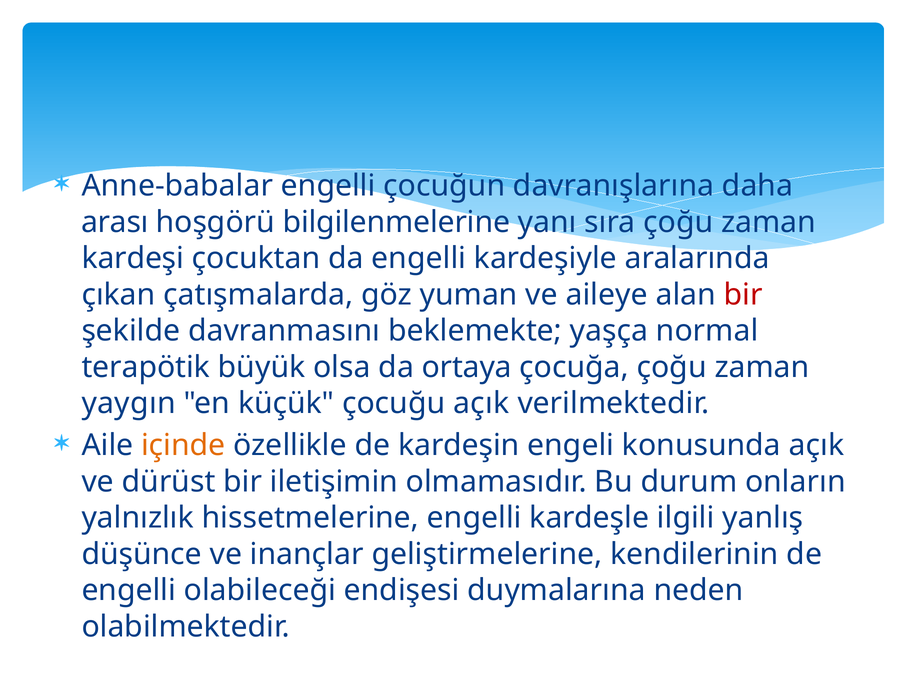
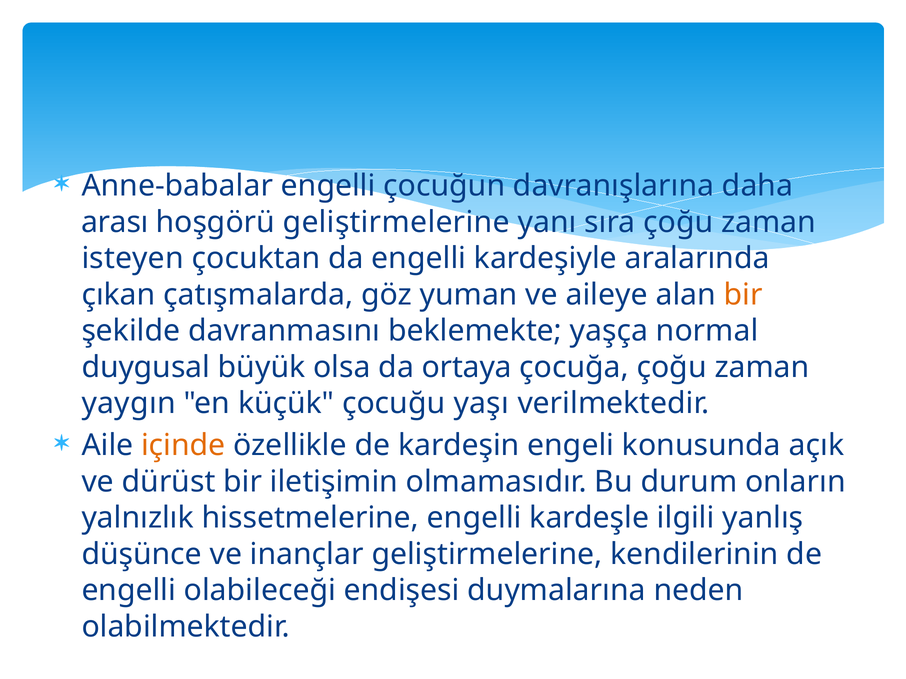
hoşgörü bilgilenmelerine: bilgilenmelerine -> geliştirmelerine (396, 222)
kardeşi: kardeşi -> isteyen (133, 259)
bir colour: red -> orange (743, 295)
terapötik: terapötik -> duygusal (146, 367)
çocuğu açık: açık -> yaşı (481, 404)
